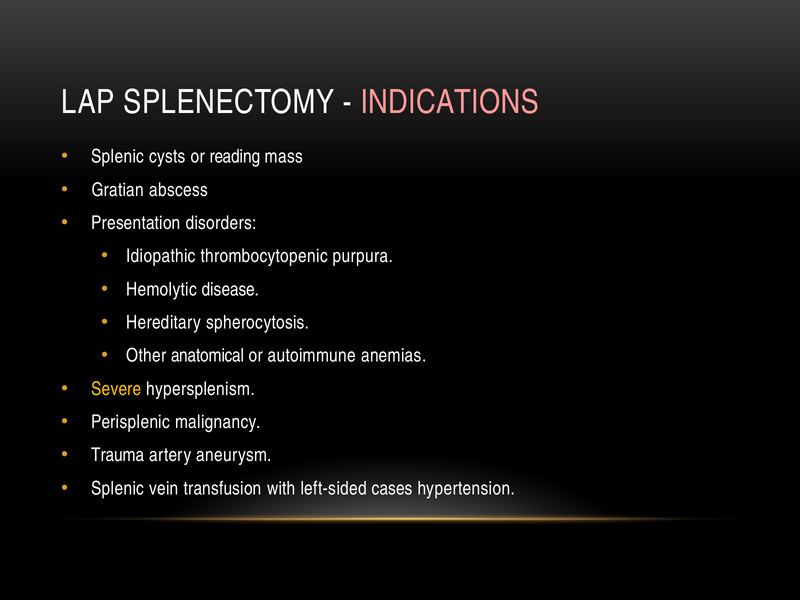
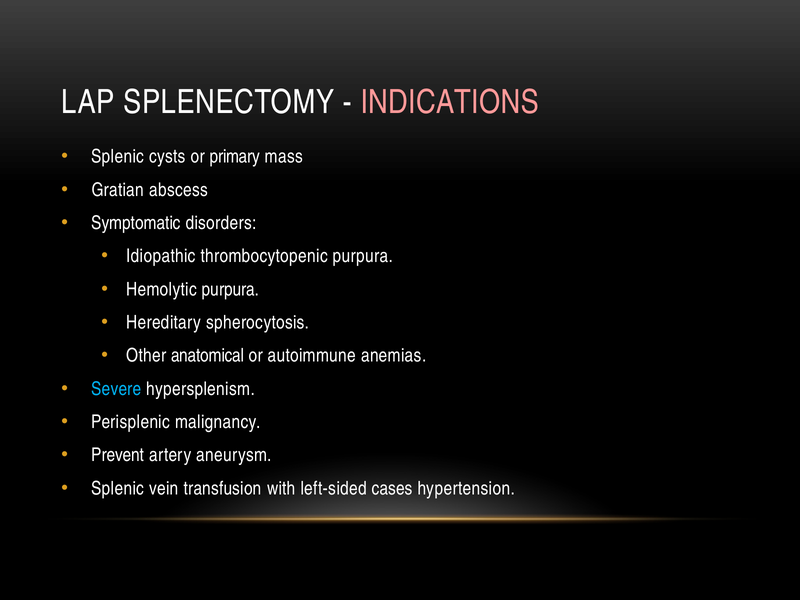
reading: reading -> primary (235, 157)
Presentation: Presentation -> Symptomatic (136, 223)
Hemolytic disease: disease -> purpura (231, 289)
Severe colour: yellow -> light blue (116, 389)
Trauma: Trauma -> Prevent (118, 455)
